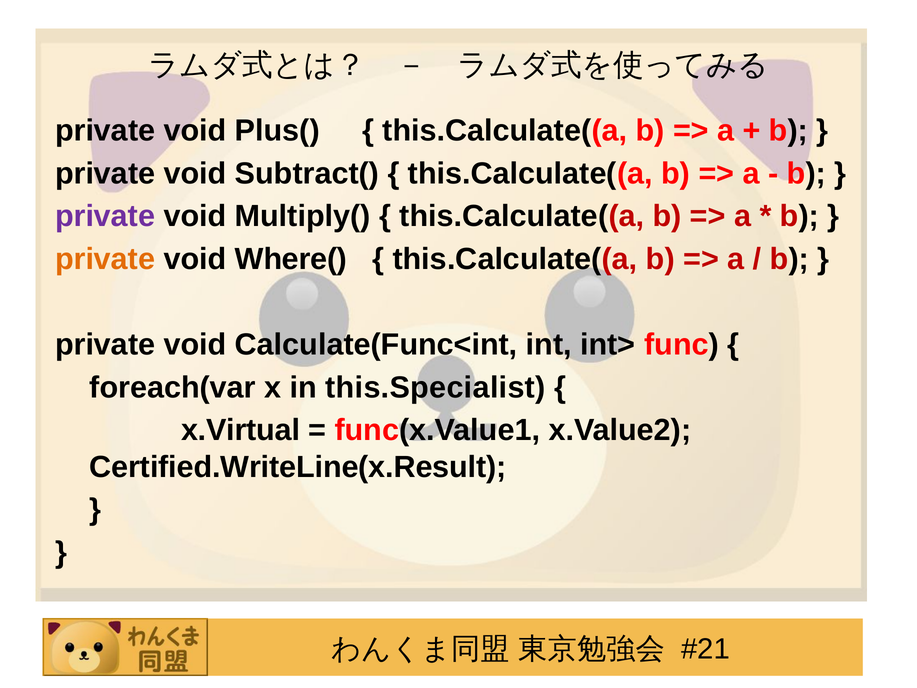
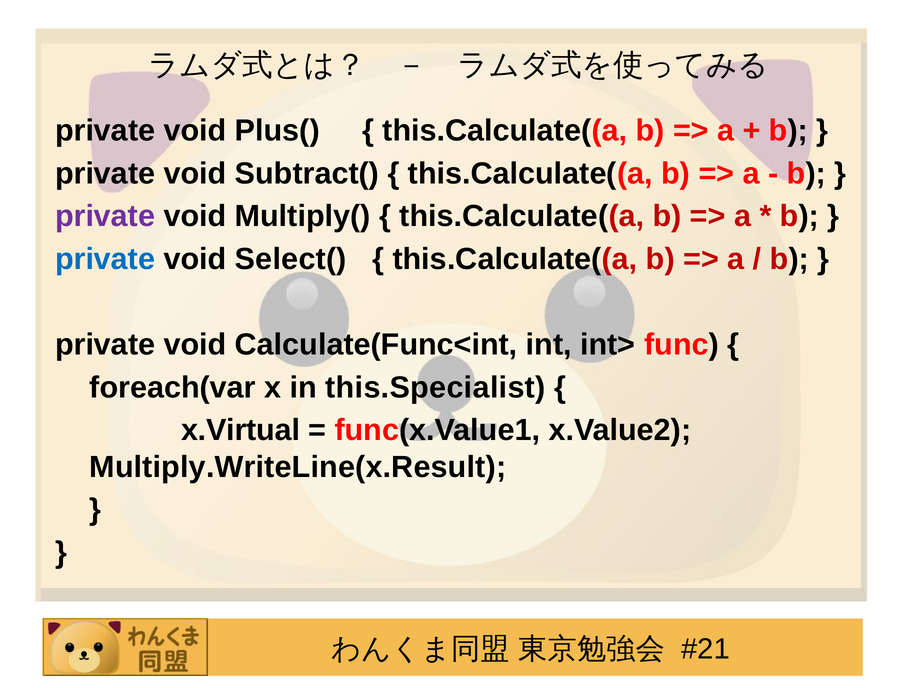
private colour: orange -> blue (105, 259)
Where(: Where( -> Select( (291, 259)
Certified.WriteLine(x.Result: Certified.WriteLine(x.Result -> Multiply.WriteLine(x.Result (298, 467)
